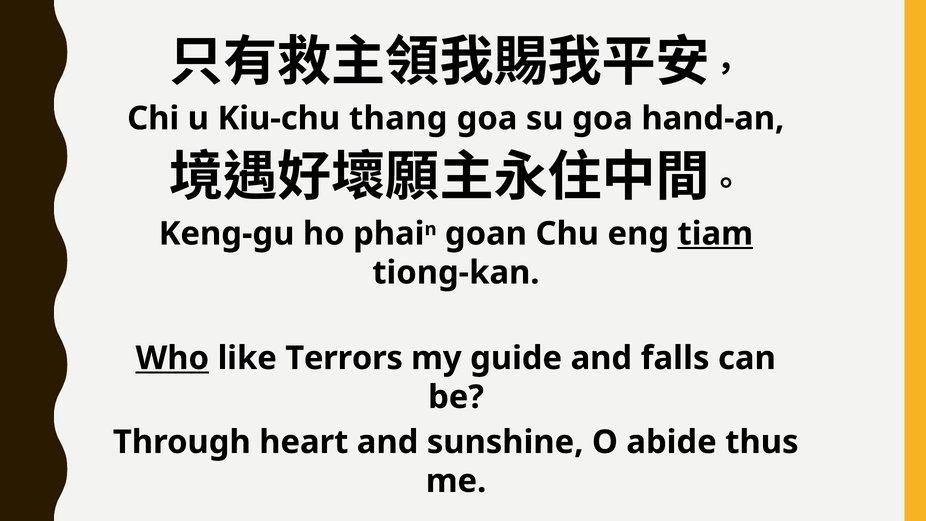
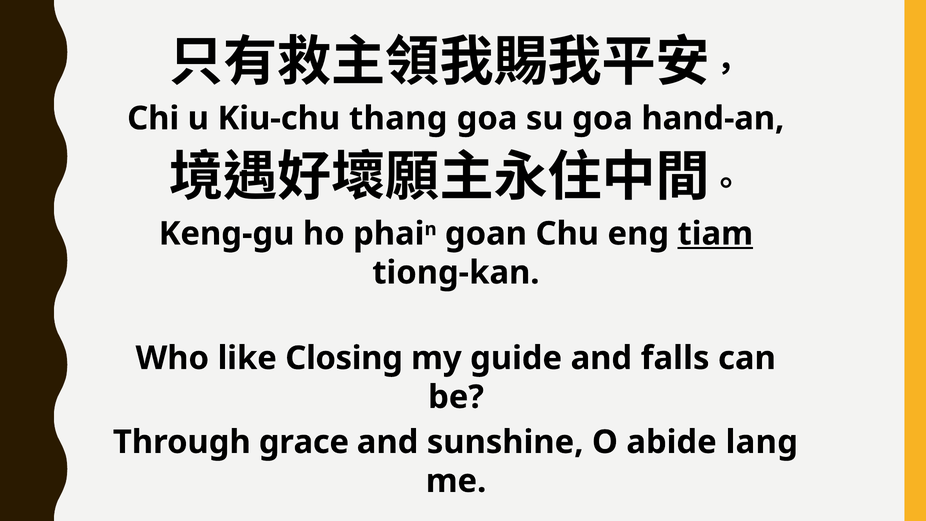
Who underline: present -> none (172, 358)
Terrors: Terrors -> Closing (344, 358)
heart: heart -> grace (304, 442)
thus: thus -> lang (762, 442)
